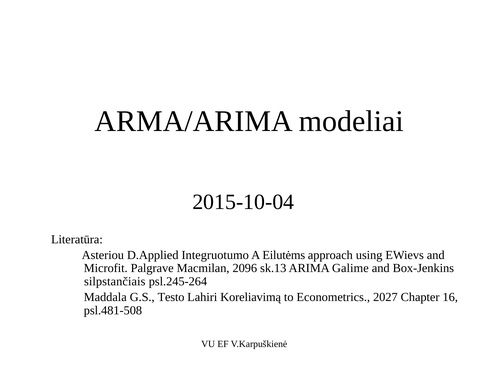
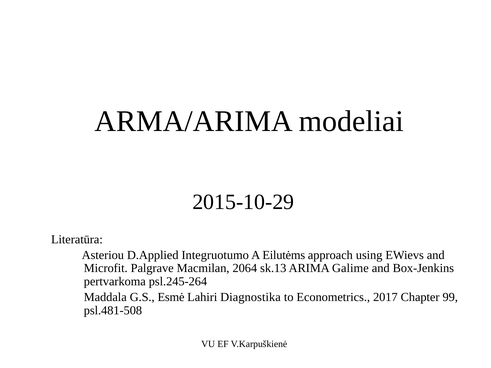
2015-10-04: 2015-10-04 -> 2015-10-29 (243, 202)
2096: 2096 -> 2064 (245, 268)
silpstančiais: silpstančiais -> pertvarkoma (115, 282)
Testo: Testo -> Esmė (171, 297)
Koreliavimą: Koreliavimą -> Diagnostika (251, 297)
2027: 2027 -> 2017 (385, 297)
16: 16 -> 99 (450, 297)
